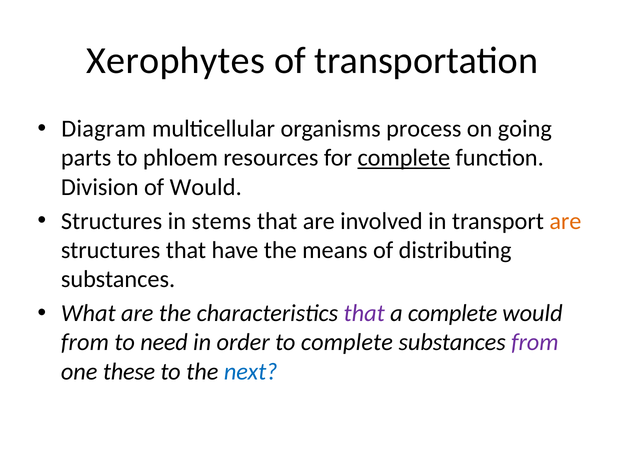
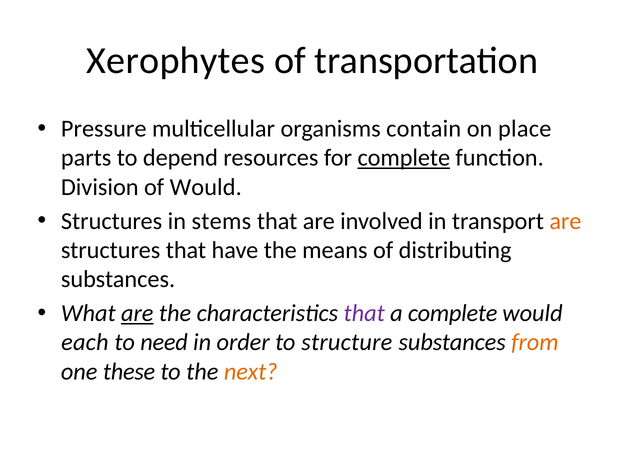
Diagram: Diagram -> Pressure (104, 129)
process: process -> contain (424, 129)
going: going -> place (525, 129)
phloem: phloem -> depend (180, 158)
are underline: none -> present (137, 313)
from: from -> each (85, 342)
to complete: complete -> structure (347, 342)
from colour: purple -> orange (535, 342)
next colour: blue -> orange (251, 371)
